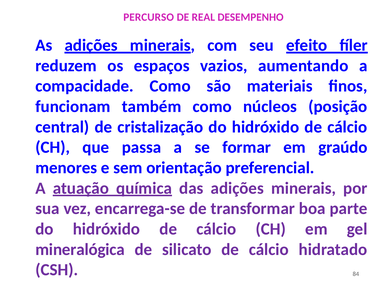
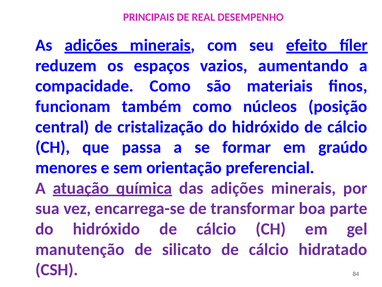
PERCURSO: PERCURSO -> PRINCIPAIS (149, 17)
mineralógica: mineralógica -> manutenção (80, 249)
